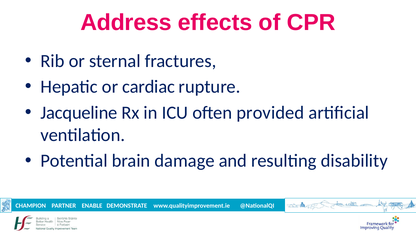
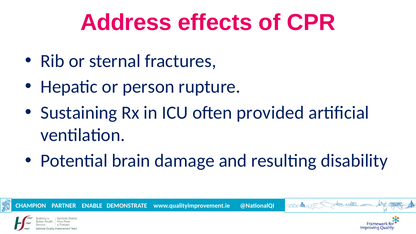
cardiac: cardiac -> person (148, 87)
Jacqueline: Jacqueline -> Sustaining (79, 113)
